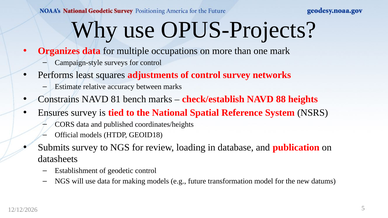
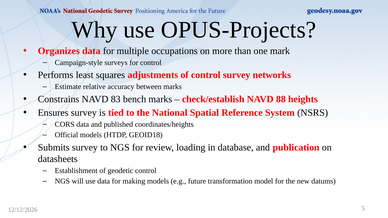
81: 81 -> 83 (116, 99)
